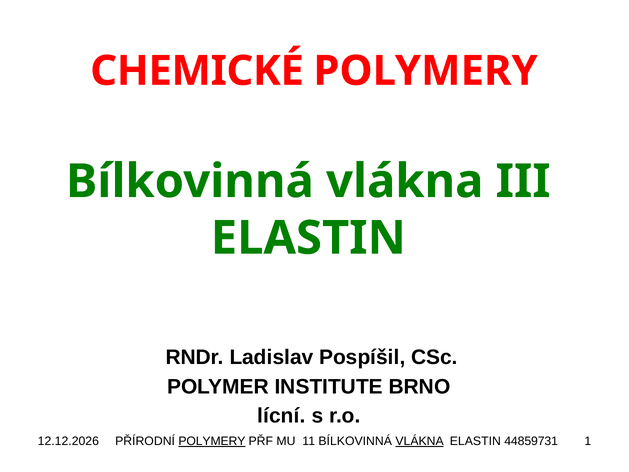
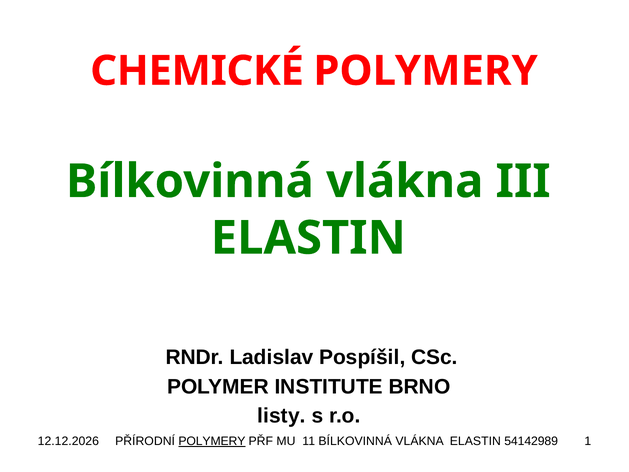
lícní: lícní -> listy (281, 416)
VLÁKNA underline: present -> none (420, 441)
44859731: 44859731 -> 54142989 (531, 441)
